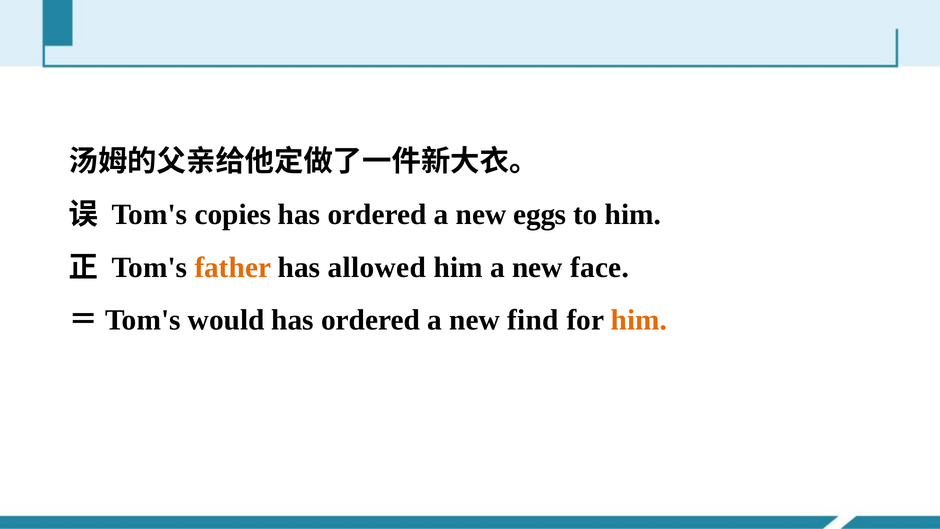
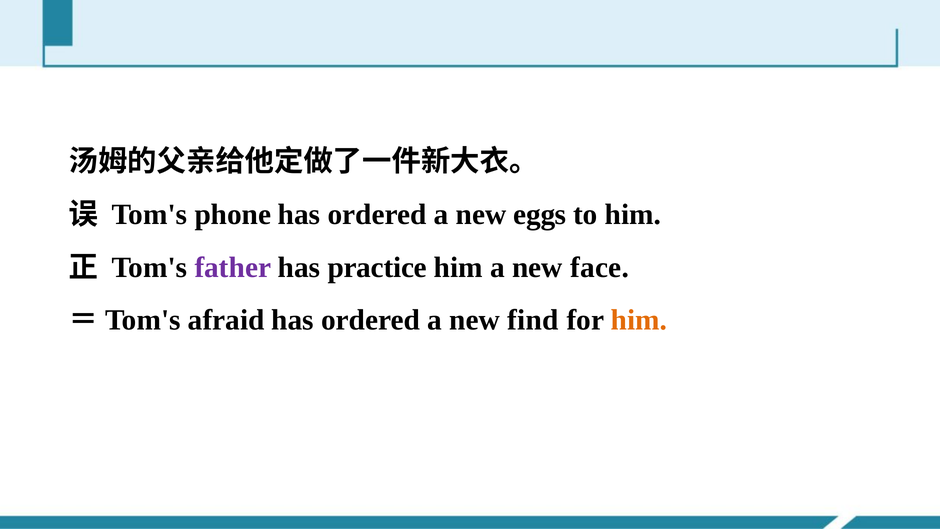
copies: copies -> phone (233, 214)
father colour: orange -> purple (233, 267)
allowed: allowed -> practice (377, 267)
would: would -> afraid (226, 320)
